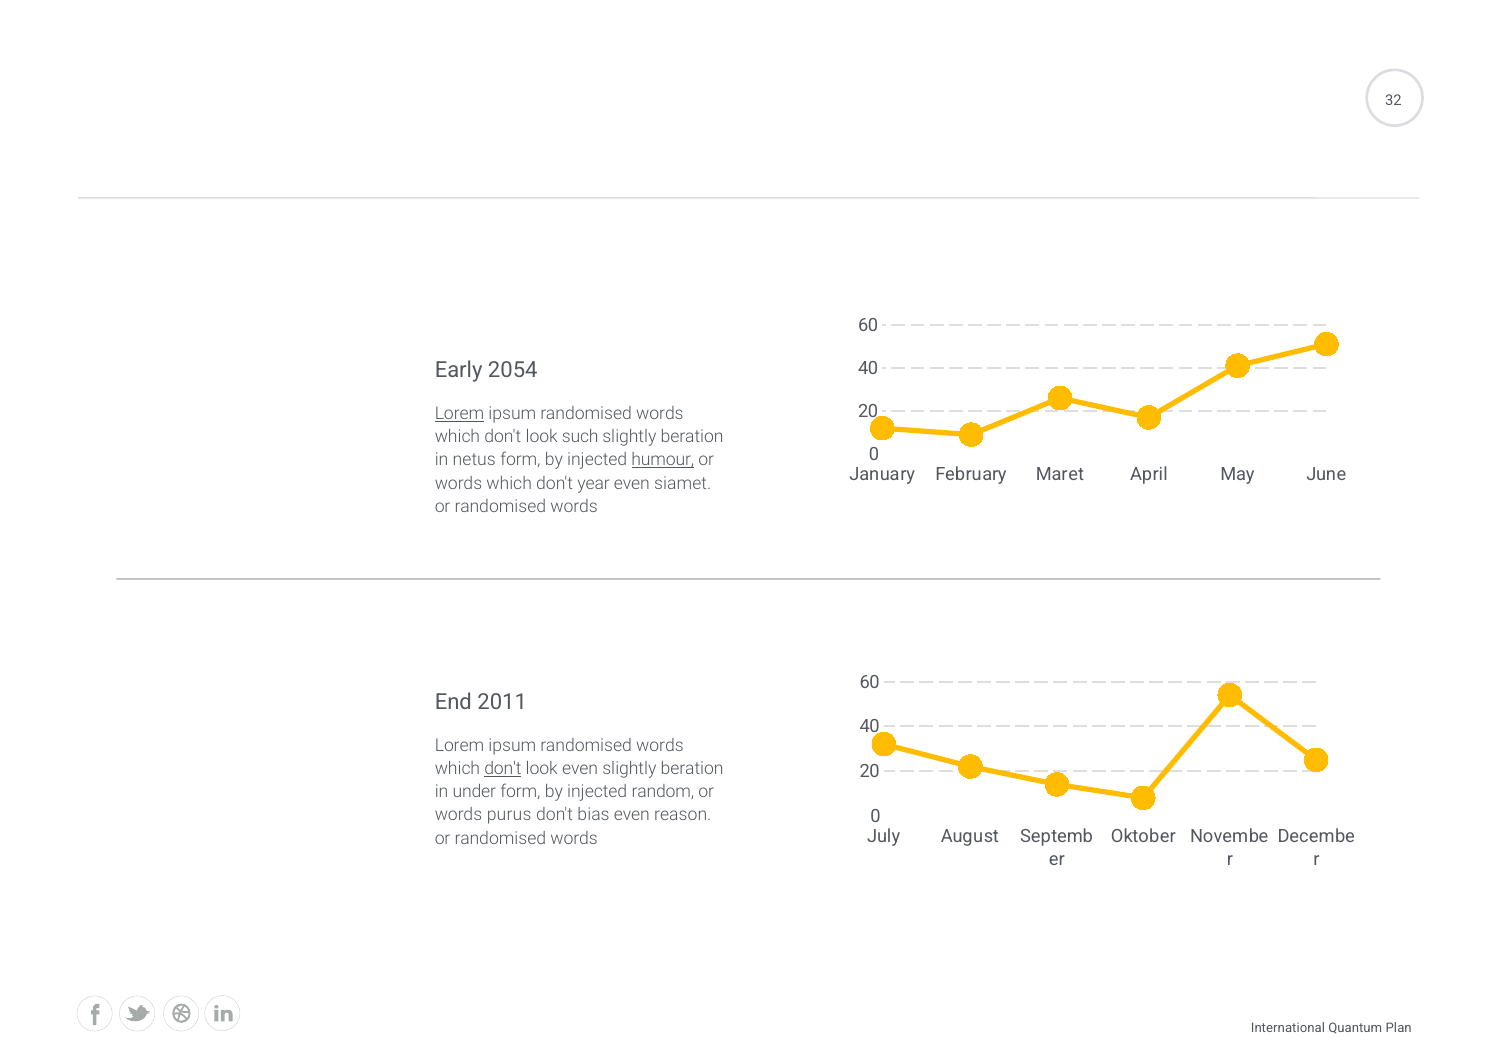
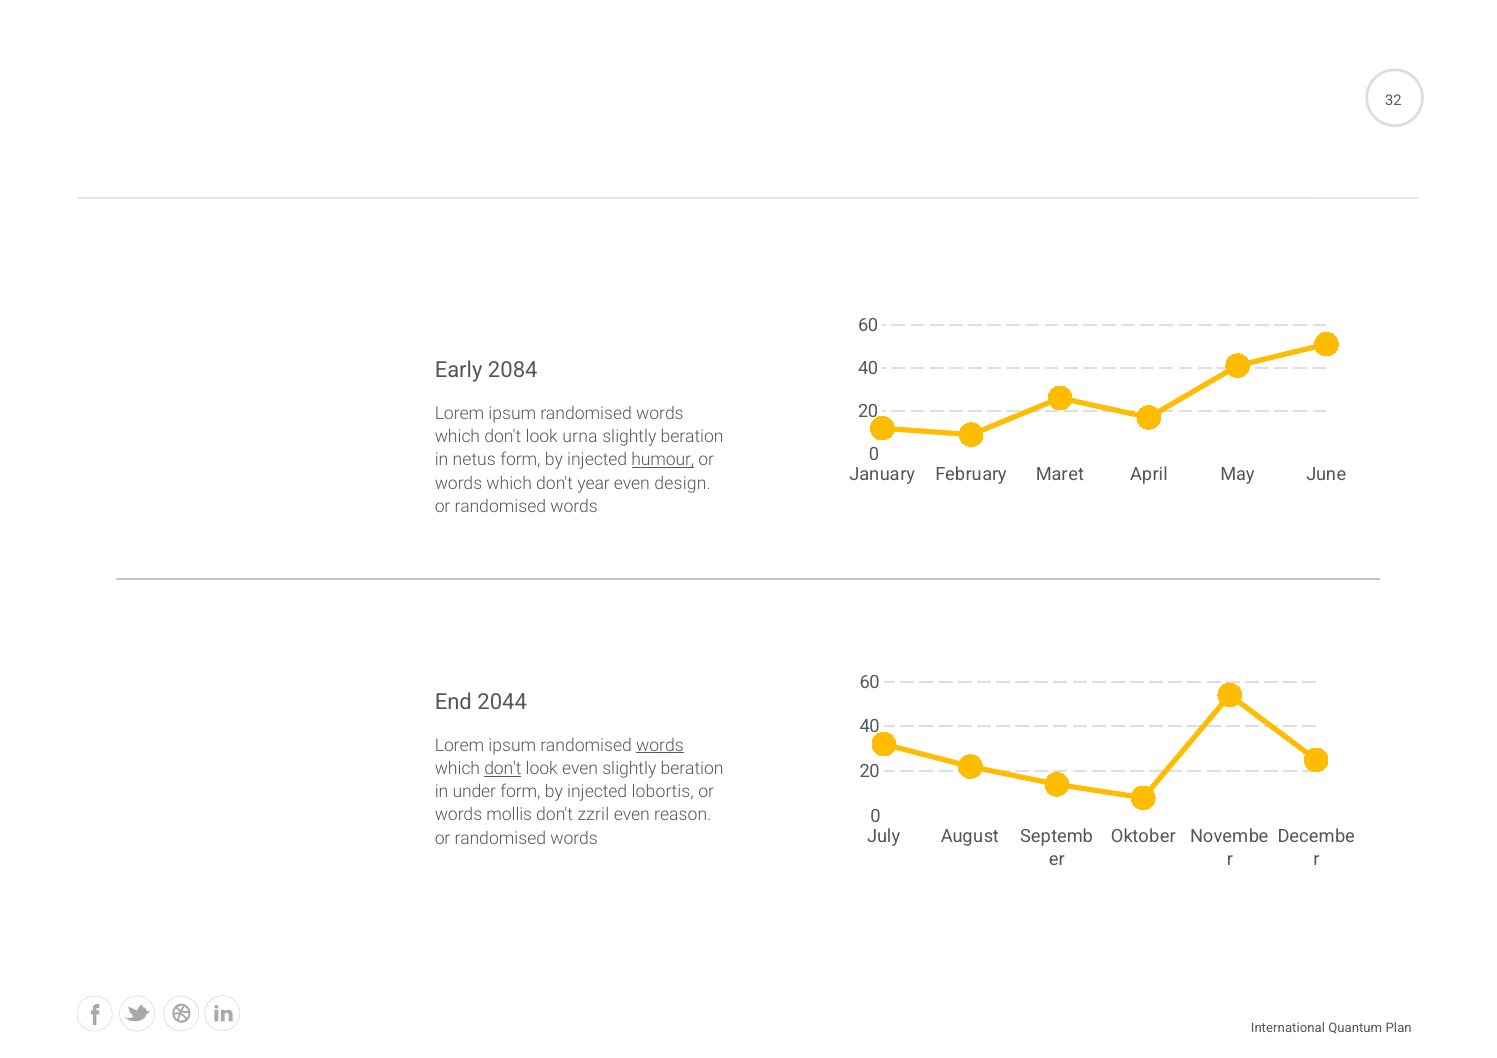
2054: 2054 -> 2084 (513, 371)
Lorem underline: present -> none (460, 413)
such: such -> urna (580, 437)
siamet: siamet -> design (683, 483)
2011: 2011 -> 2044 (502, 702)
words underline: none -> present (660, 745)
random: random -> lobortis (663, 792)
purus: purus -> mollis (509, 815)
bias: bias -> zzril (593, 815)
